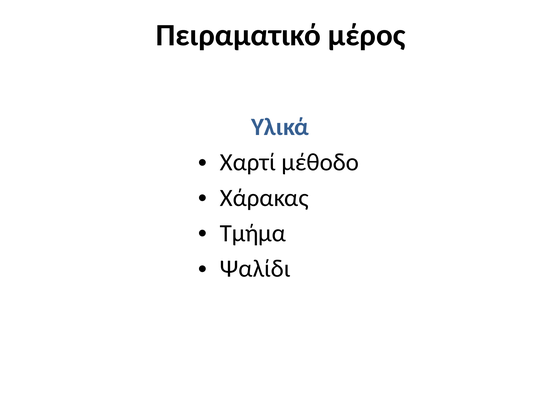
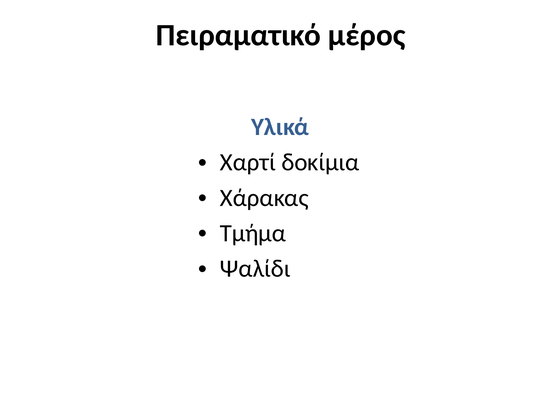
μέθοδο: μέθοδο -> δοκίμια (320, 162)
